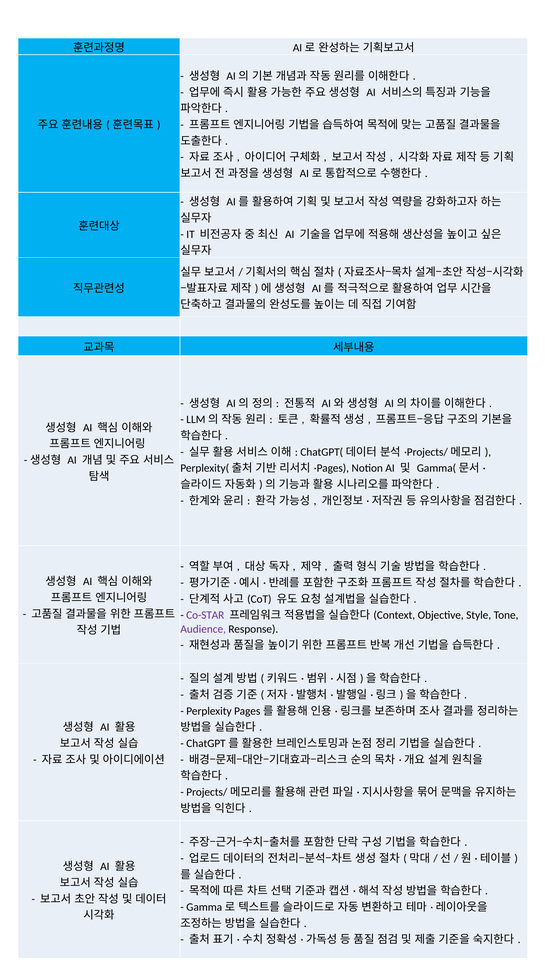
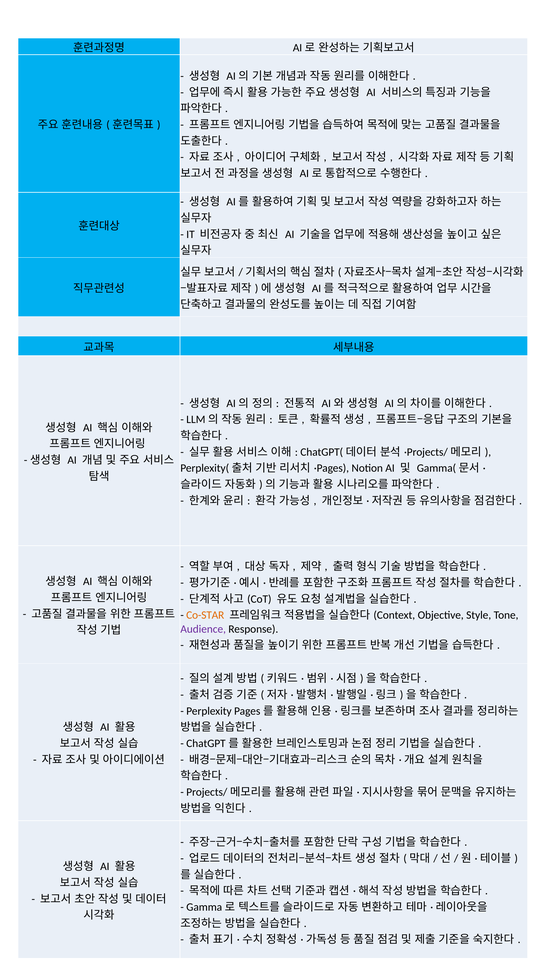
Co-STAR colour: purple -> orange (205, 616)
